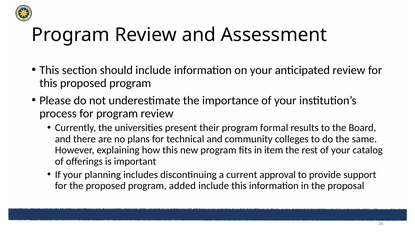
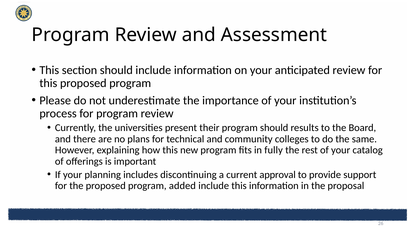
program formal: formal -> should (274, 128)
item: item -> fully (274, 150)
